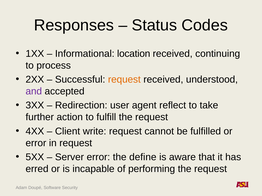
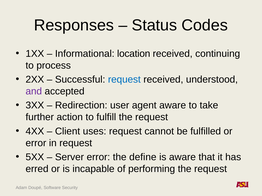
request colour: orange -> blue (124, 80)
agent reflect: reflect -> aware (173, 106)
write: write -> uses (95, 132)
